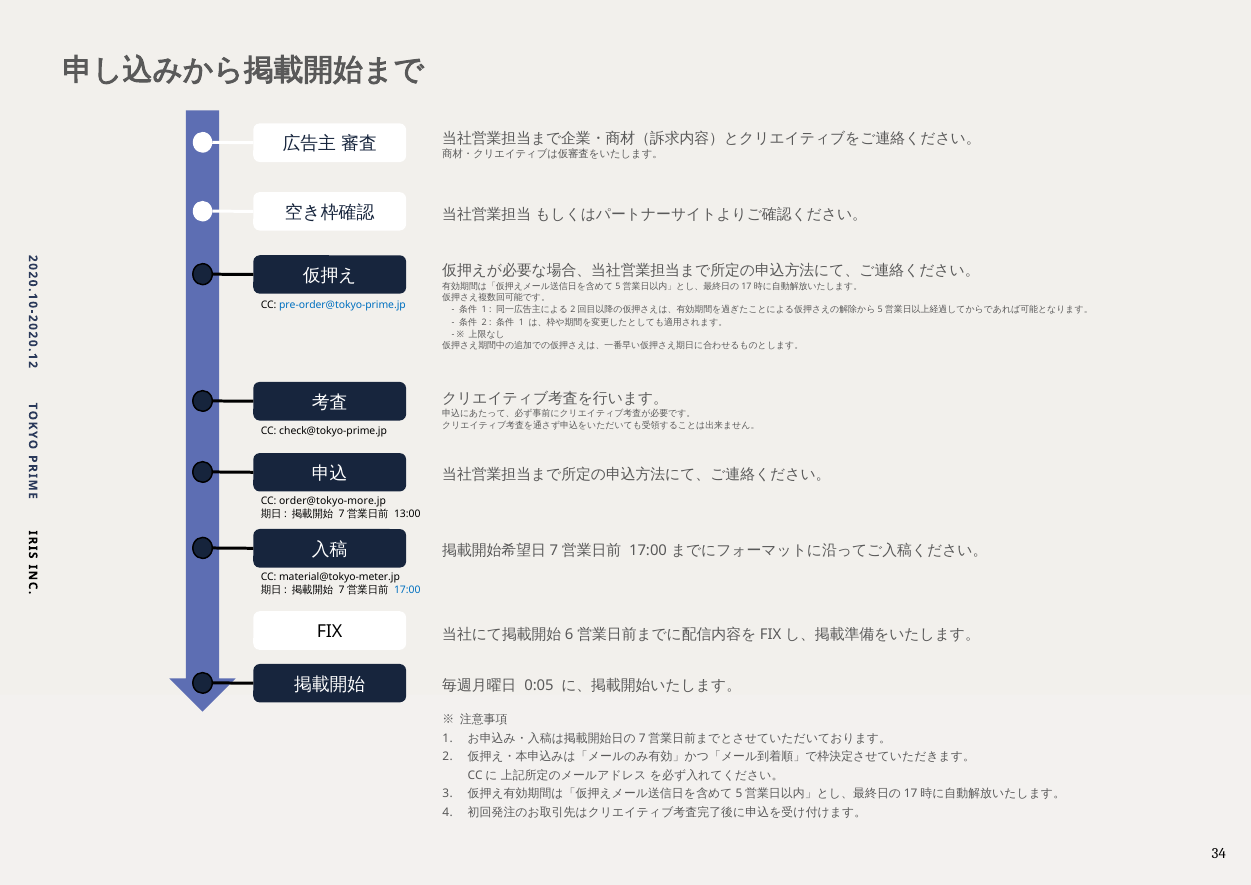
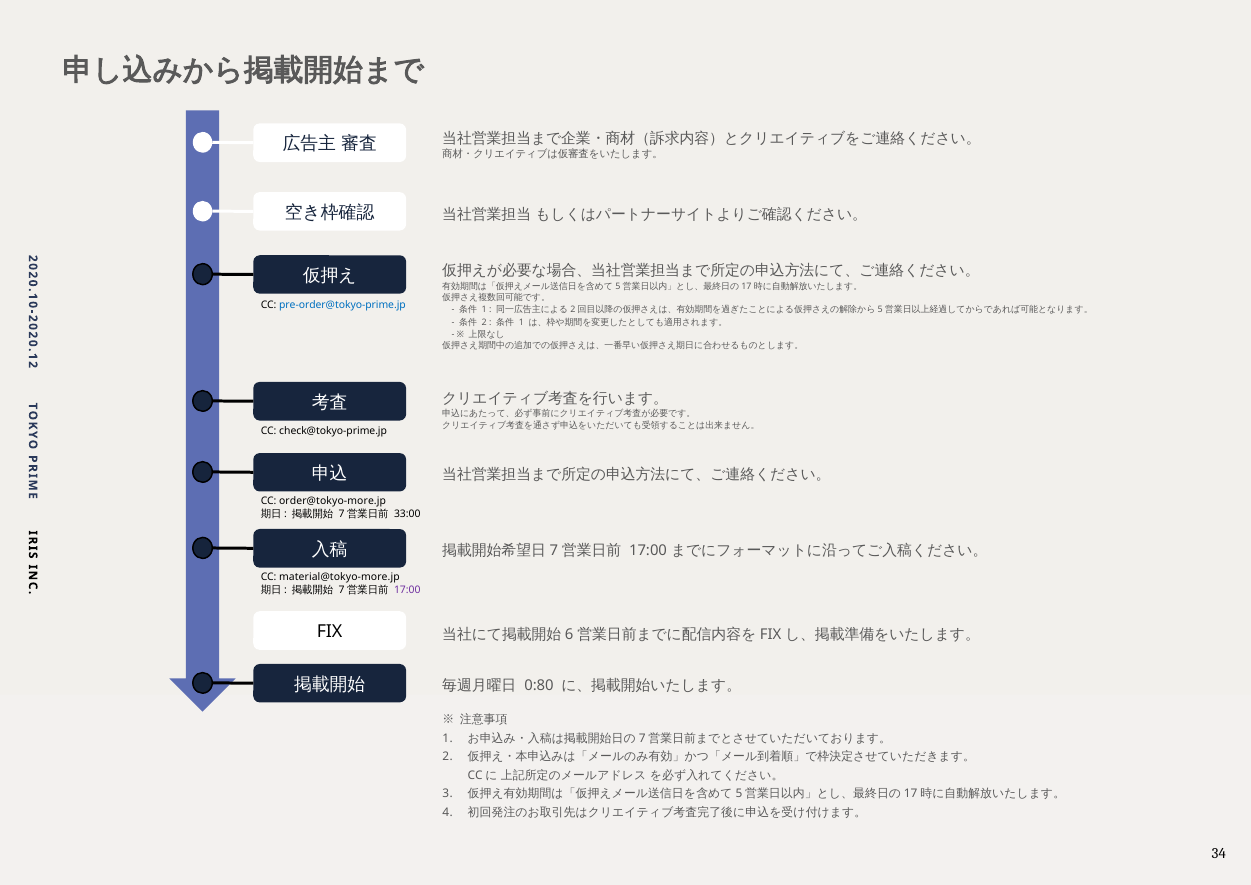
13:00: 13:00 -> 33:00 (407, 514)
material@tokyo-meter.jp: material@tokyo-meter.jp -> material@tokyo-more.jp (339, 577)
17:00 colour: blue -> purple (407, 589)
0:05: 0:05 -> 0:80 (539, 685)
